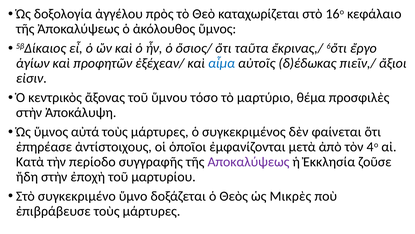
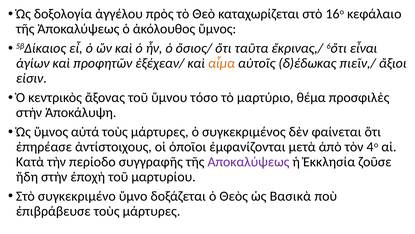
ἔργο: ἔργο -> εἶναι (363, 48)
αἷμα colour: blue -> orange (222, 63)
Μικρὲς: Μικρὲς -> Βασικὰ (290, 196)
